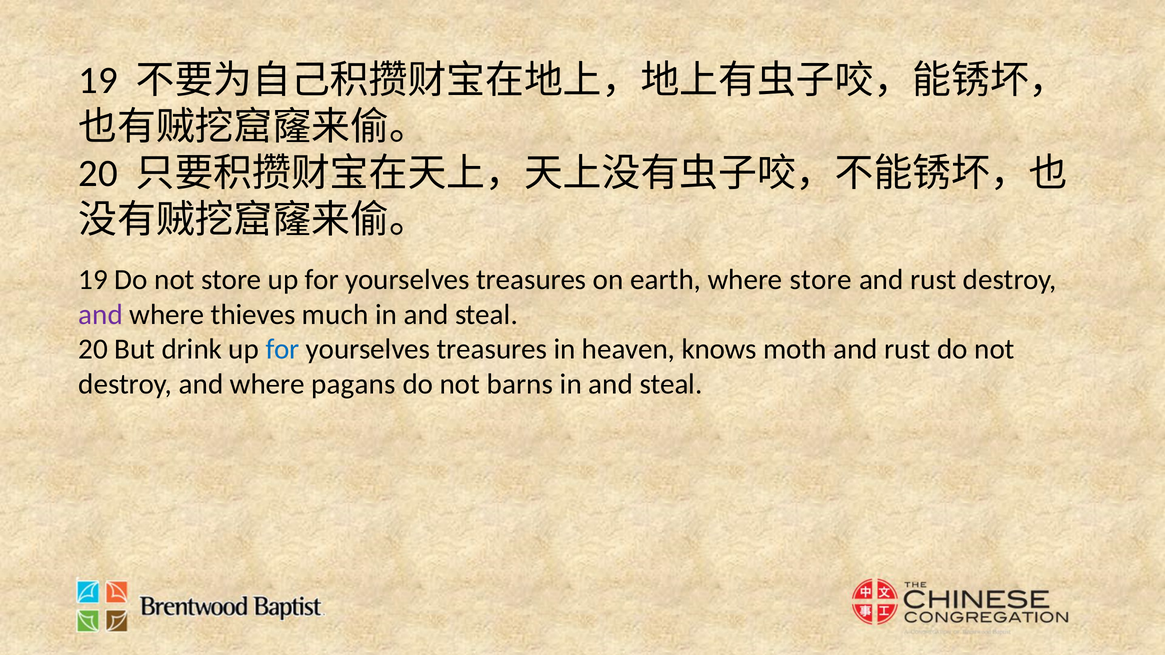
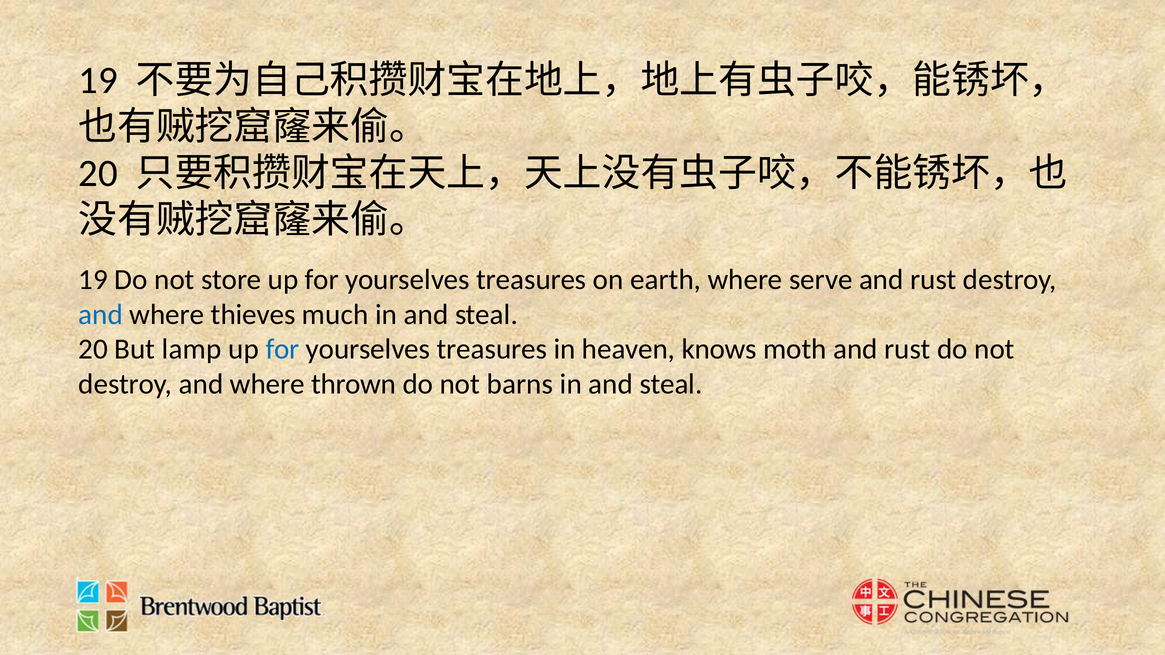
where store: store -> serve (821, 280)
and colour: purple -> blue (101, 315)
drink: drink -> lamp (192, 350)
pagans: pagans -> thrown (354, 385)
